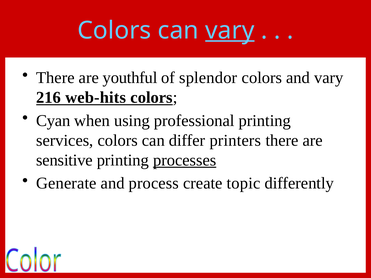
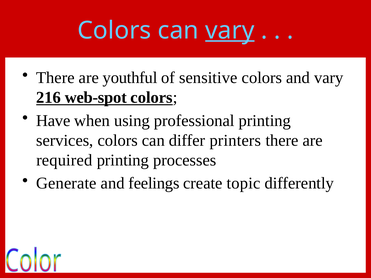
splendor: splendor -> sensitive (208, 78)
web-hits: web-hits -> web-spot (96, 98)
Cyan: Cyan -> Have (53, 121)
sensitive: sensitive -> required (64, 160)
processes underline: present -> none (185, 160)
process: process -> feelings (154, 183)
